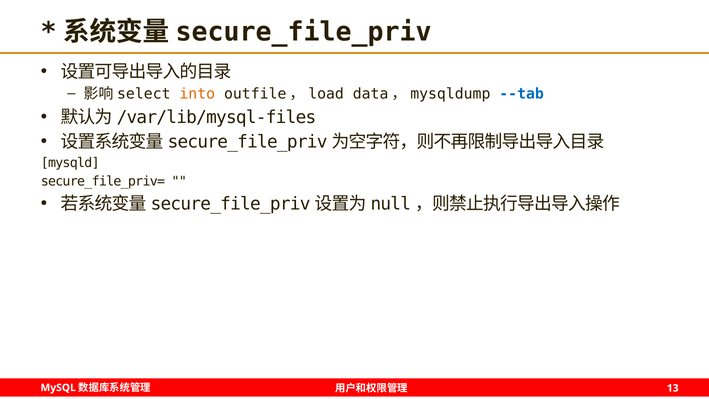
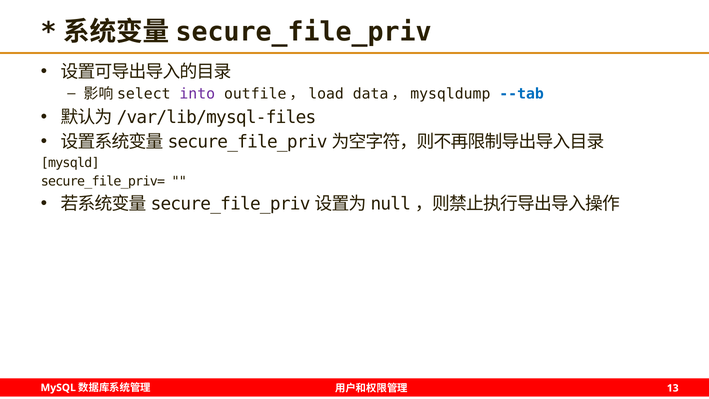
into colour: orange -> purple (197, 94)
